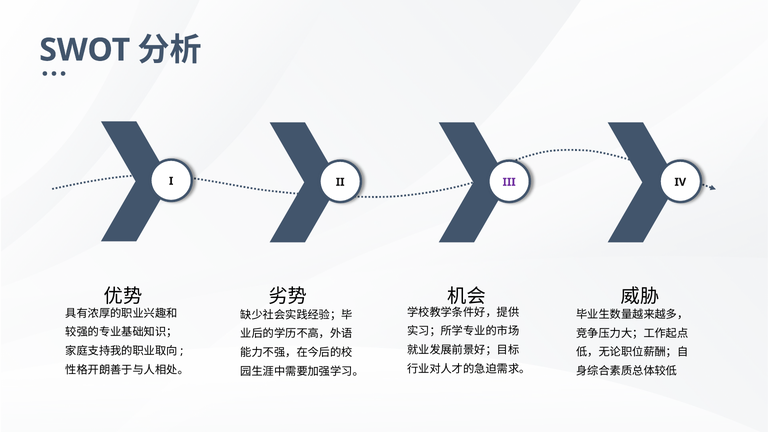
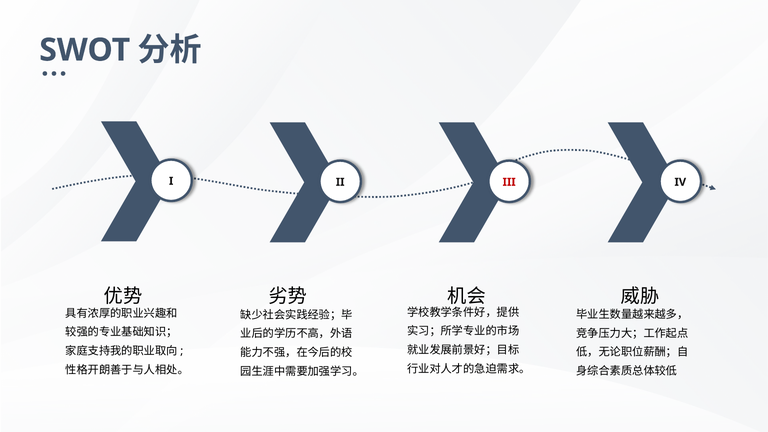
III colour: purple -> red (509, 182)
